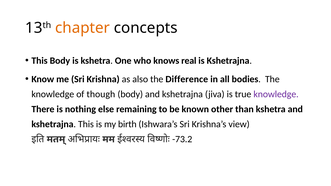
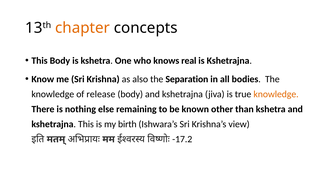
Difference: Difference -> Separation (187, 79)
though: though -> release (101, 94)
knowledge colour: purple -> orange (276, 94)
-73.2: -73.2 -> -17.2 (182, 139)
